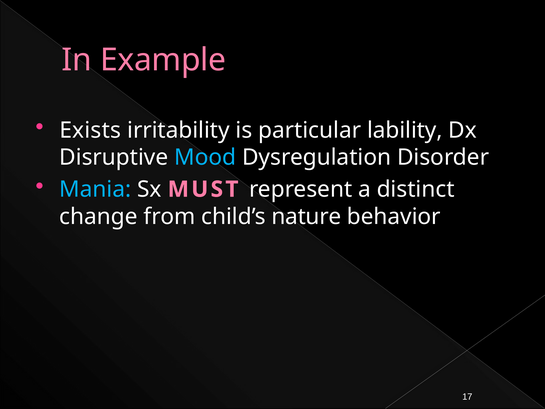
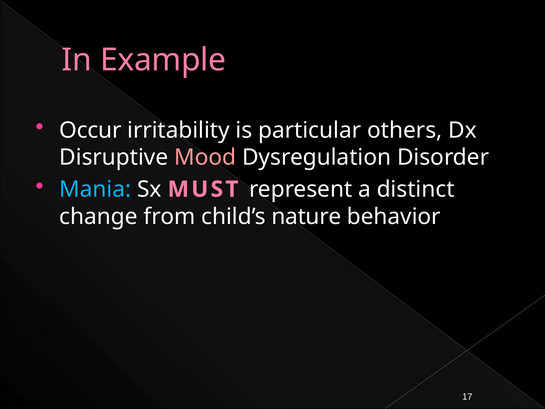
Exists: Exists -> Occur (90, 130)
lability: lability -> others (405, 130)
Mood colour: light blue -> pink (205, 157)
